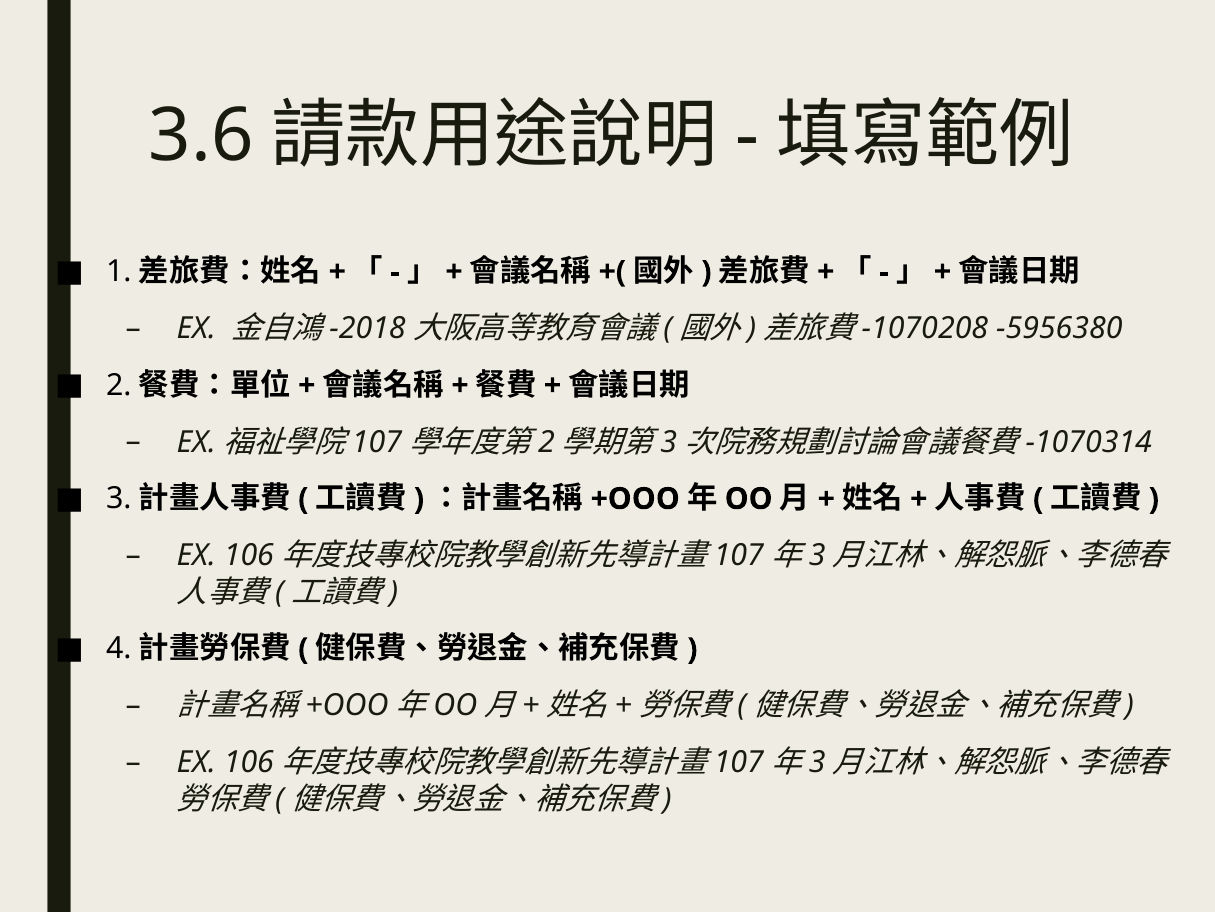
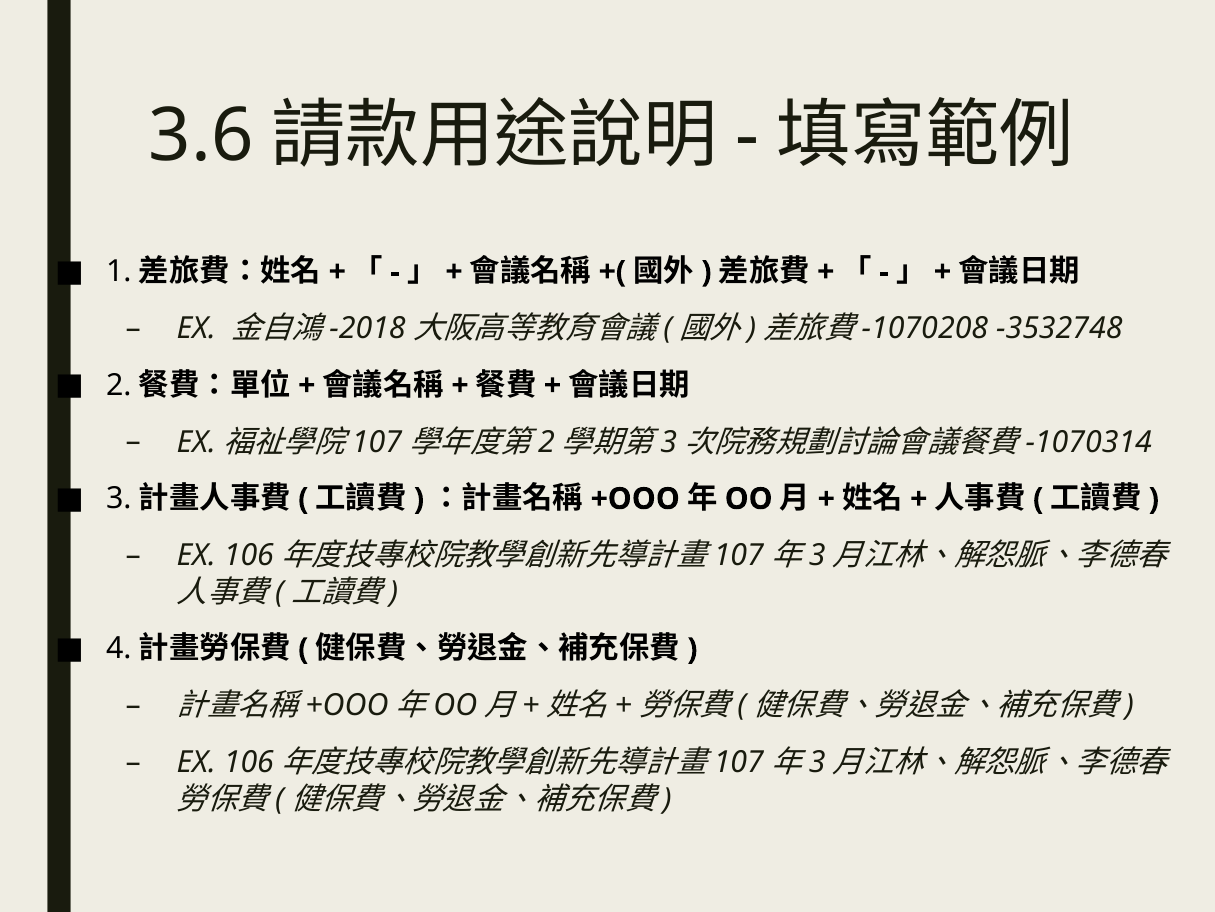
-5956380: -5956380 -> -3532748 (1059, 328)
